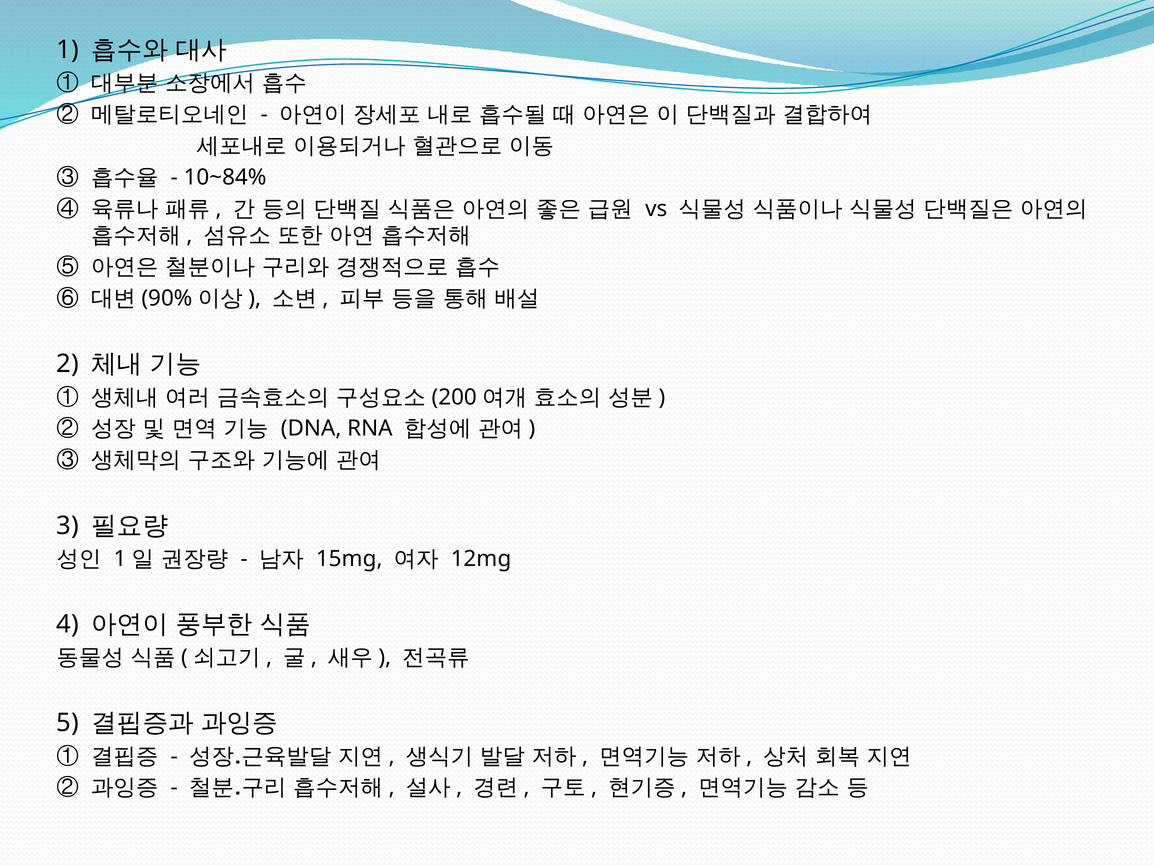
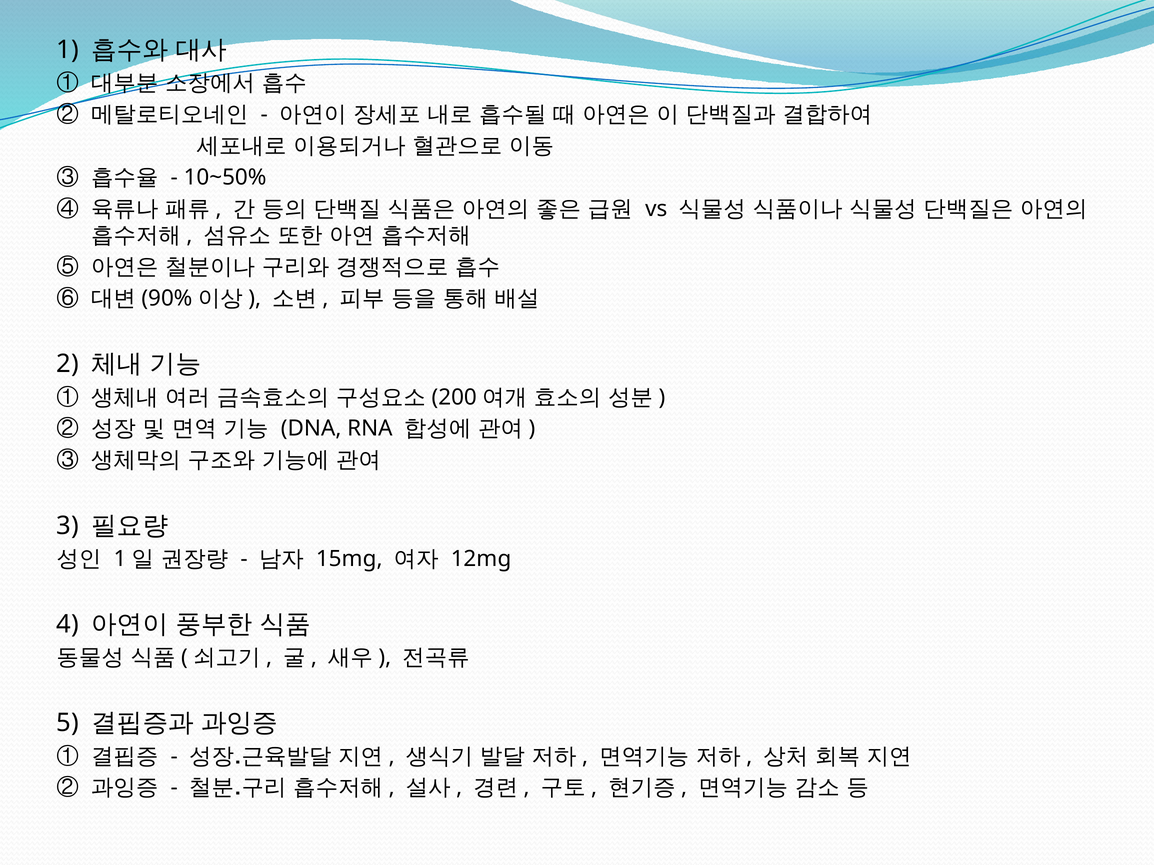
10~84%: 10~84% -> 10~50% (225, 177)
